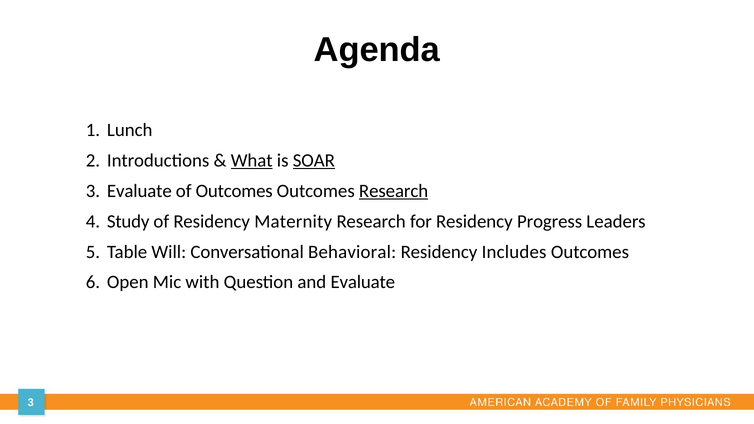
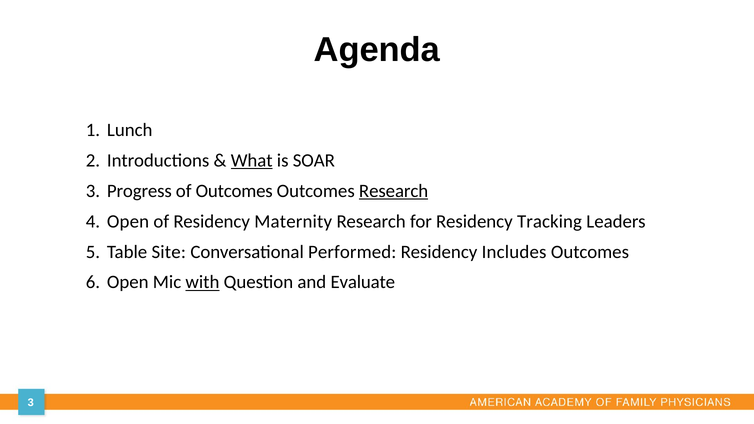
SOAR underline: present -> none (314, 160)
3 Evaluate: Evaluate -> Progress (139, 191)
Study: Study -> Open (128, 221)
Progress: Progress -> Tracking (549, 221)
Will: Will -> Site (169, 252)
Behavioral: Behavioral -> Performed (352, 252)
with underline: none -> present (202, 282)
